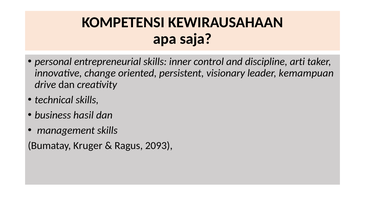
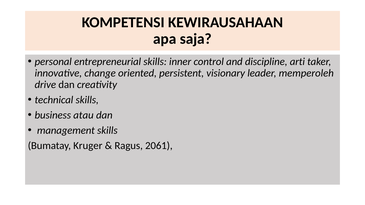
kemampuan: kemampuan -> memperoleh (306, 73)
hasil: hasil -> atau (83, 115)
2093: 2093 -> 2061 (159, 146)
